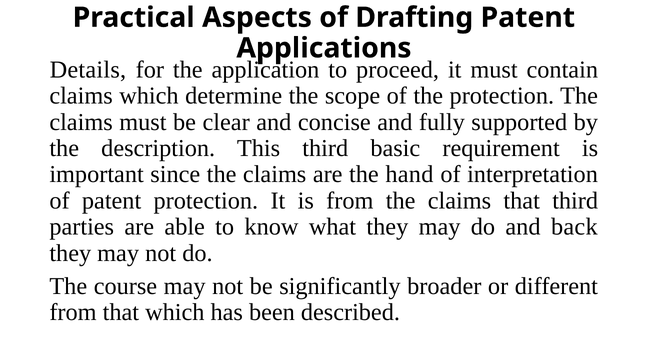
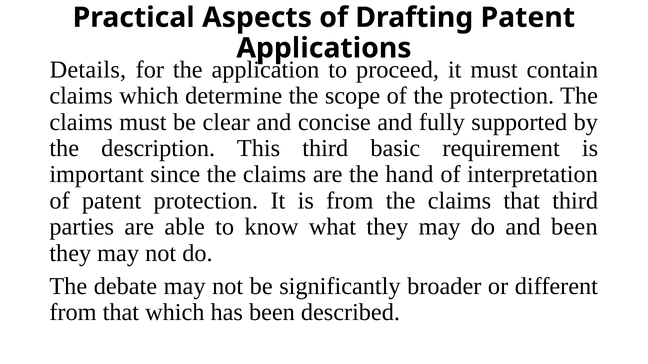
and back: back -> been (574, 227)
course: course -> debate (125, 286)
